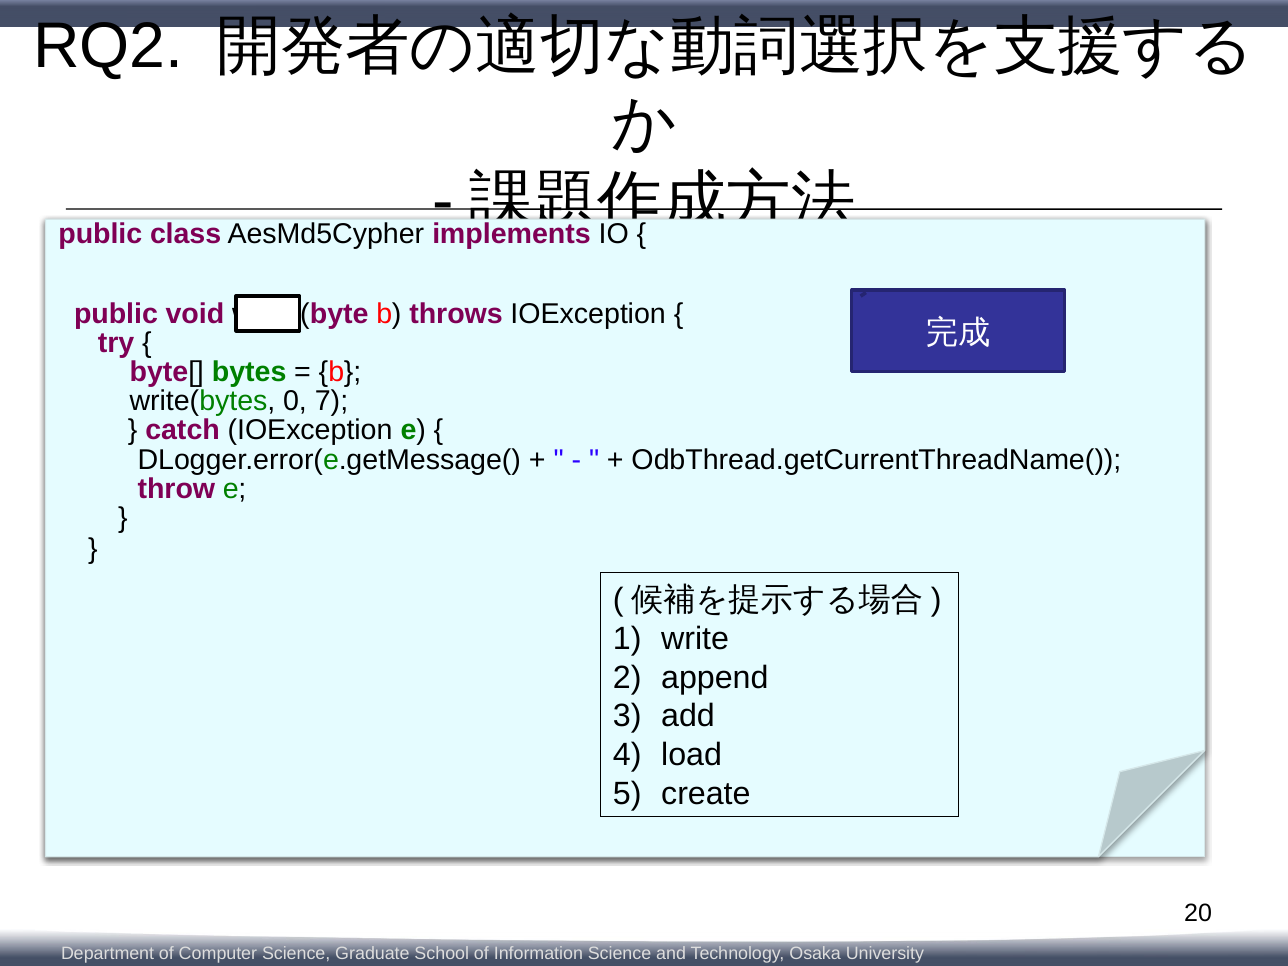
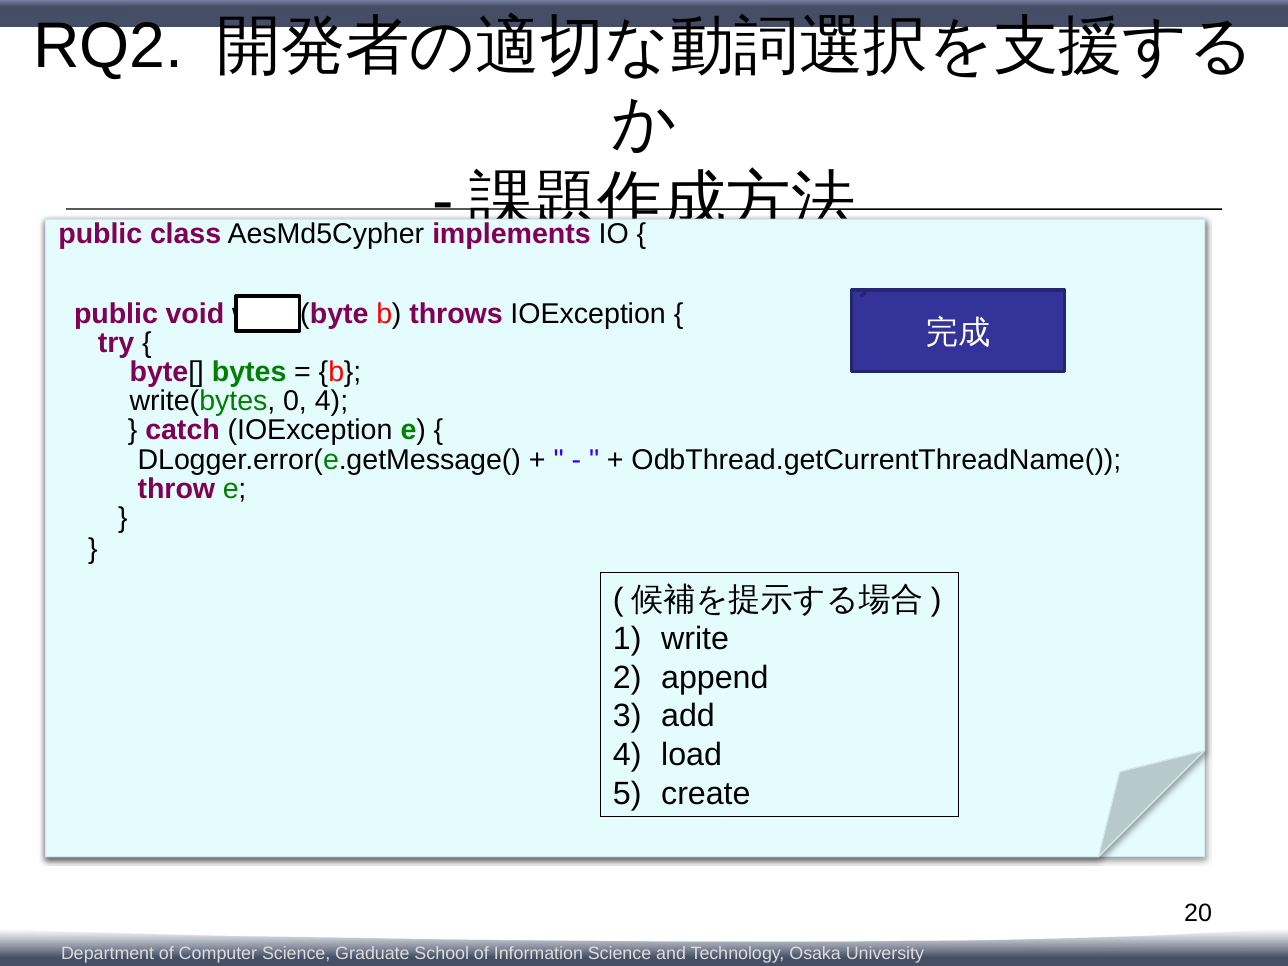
7: 7 -> 4 (332, 401)
